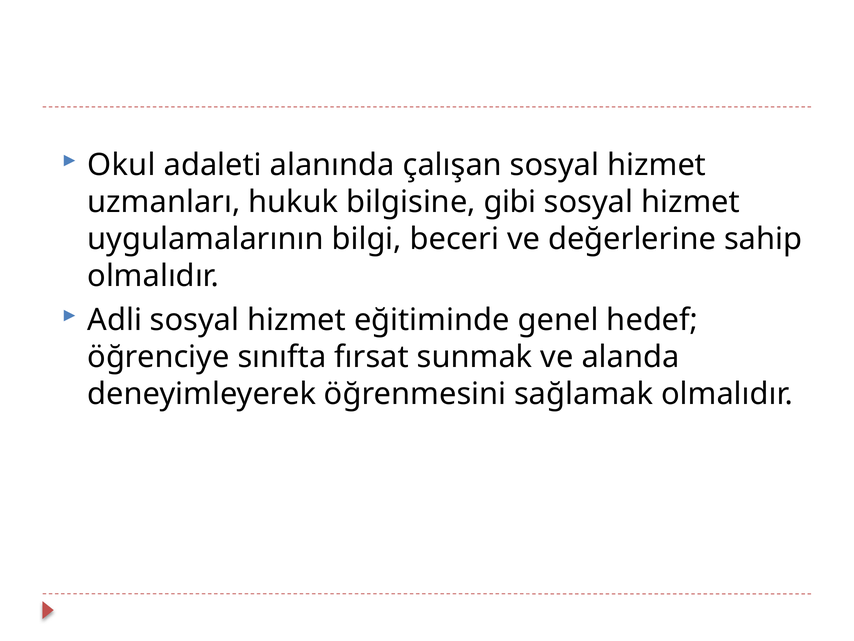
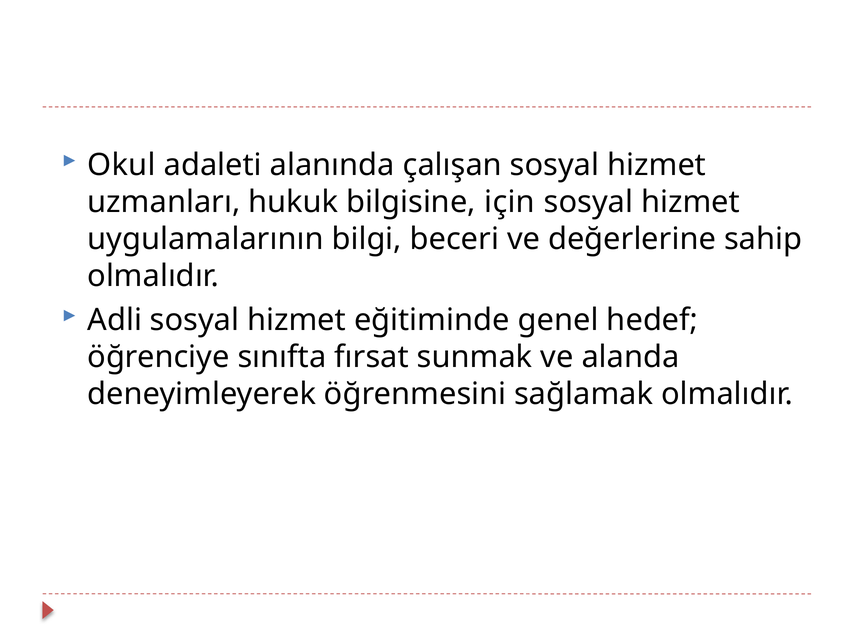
gibi: gibi -> için (510, 202)
